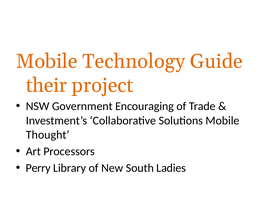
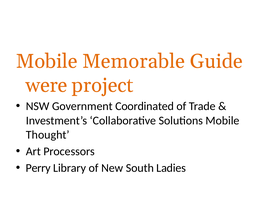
Technology: Technology -> Memorable (134, 61)
their: their -> were (46, 85)
Encouraging: Encouraging -> Coordinated (145, 106)
